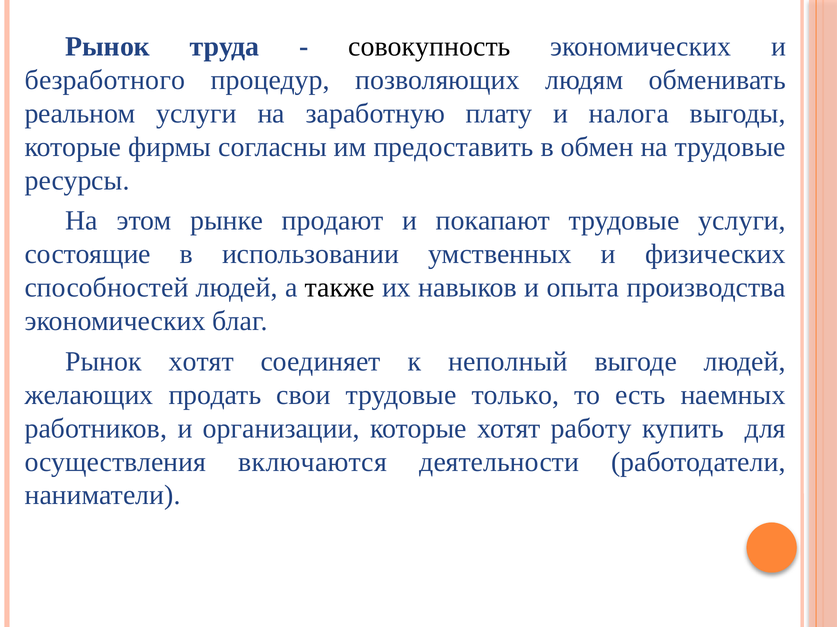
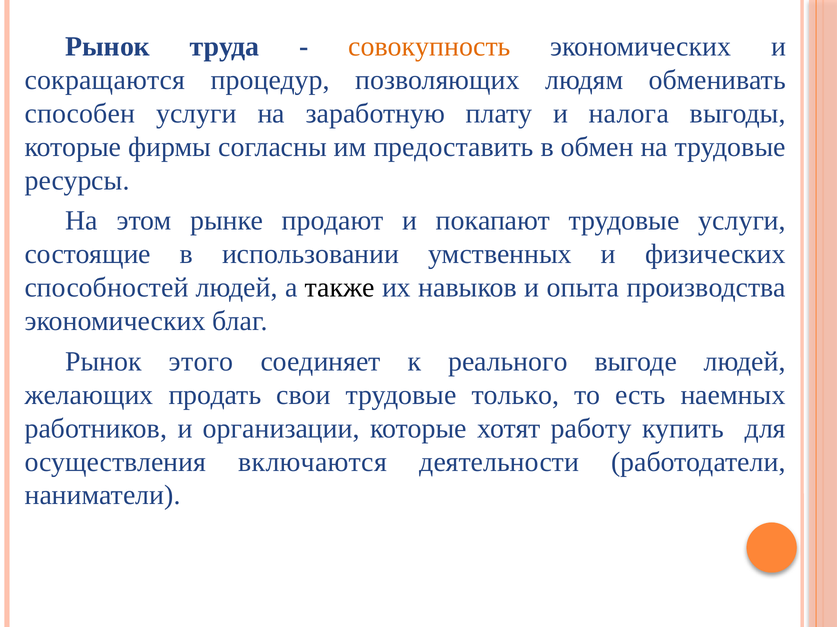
совокупность colour: black -> orange (429, 47)
безработного: безработного -> сокращаются (105, 80)
реальном: реальном -> способен (80, 114)
Рынок хотят: хотят -> этого (201, 362)
неполный: неполный -> реального (508, 362)
